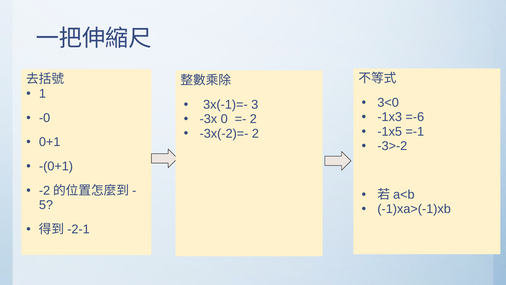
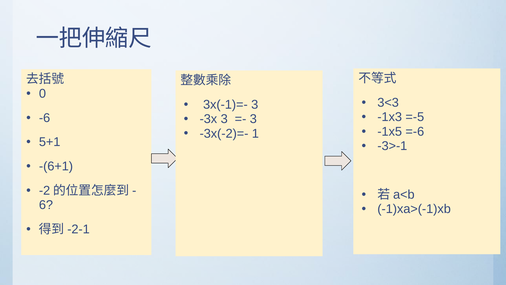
1: 1 -> 0 (42, 93)
3<0: 3<0 -> 3<3 (388, 103)
=-6: =-6 -> =-5 (415, 117)
-0: -0 -> -6 (45, 118)
-3x 0: 0 -> 3 (224, 119)
2: 2 -> 3 (253, 119)
=-1: =-1 -> =-6 (415, 131)
-3x(-2)=- 2: 2 -> 1 (255, 133)
0+1: 0+1 -> 5+1 (50, 142)
-3>-2: -3>-2 -> -3>-1 (392, 146)
-(0+1: -(0+1 -> -(6+1 (56, 166)
5: 5 -> 6 (46, 205)
